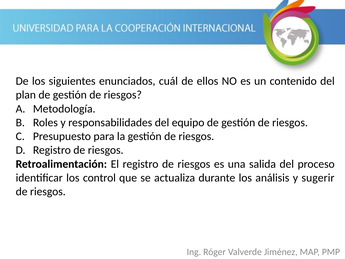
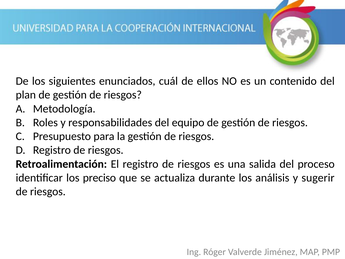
control: control -> preciso (99, 178)
